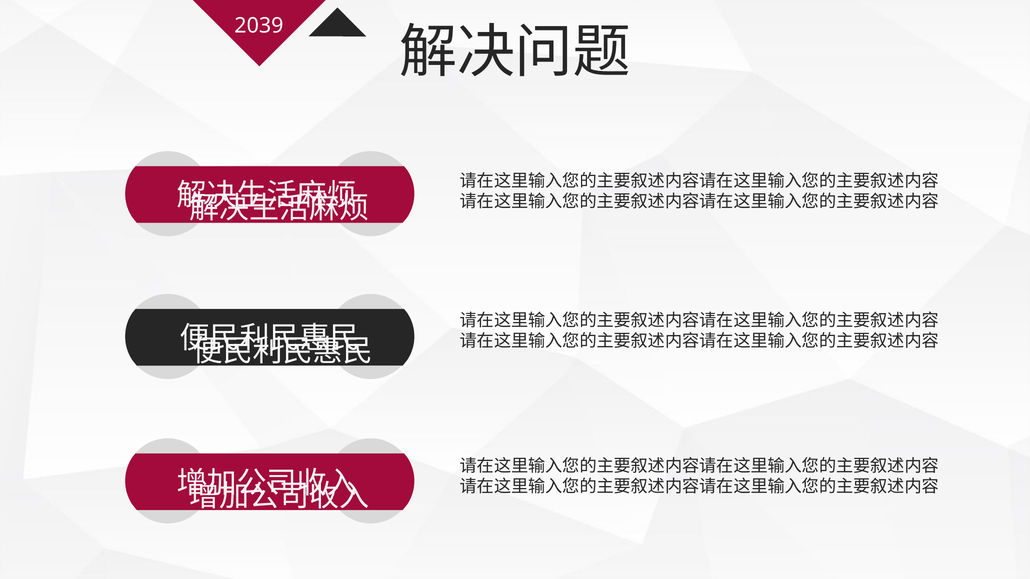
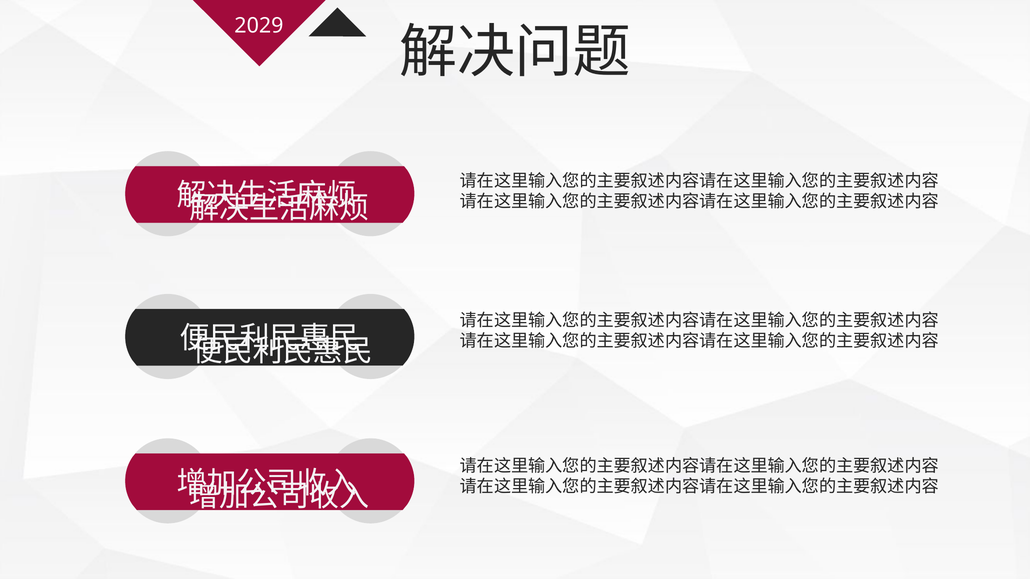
2039: 2039 -> 2029 (259, 26)
